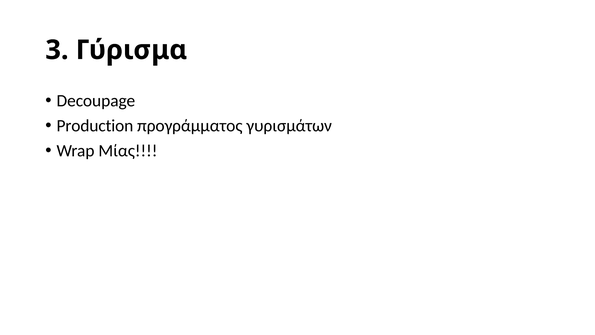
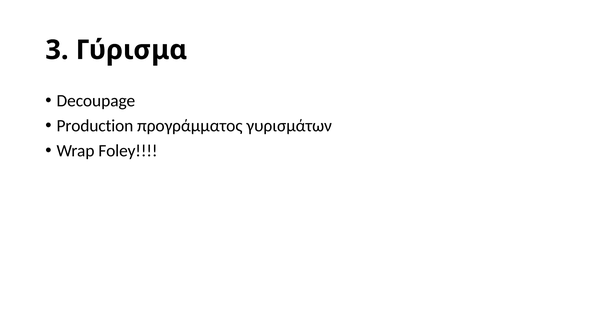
Μίας: Μίας -> Foley (128, 150)
